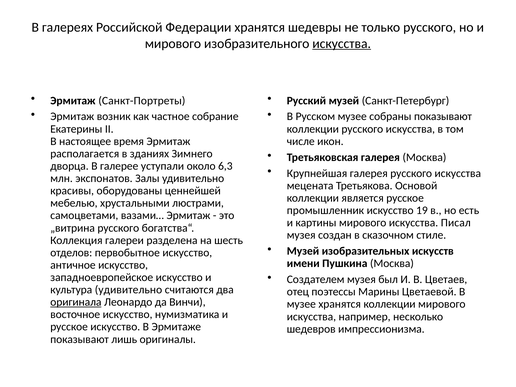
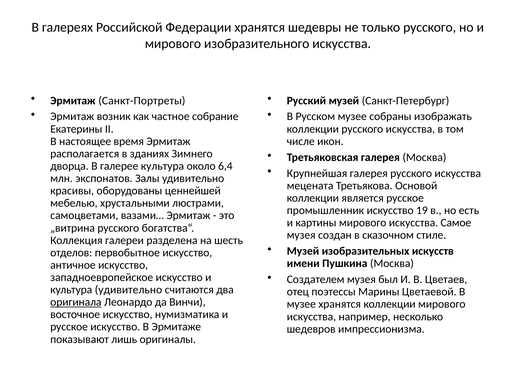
искусства underline: present -> none (342, 44)
собраны показывают: показывают -> изображать (443, 117)
галерее уступали: уступали -> культура (162, 166)
6,3: 6,3 -> 6,4 (225, 166)
Писал: Писал -> Самое (456, 223)
